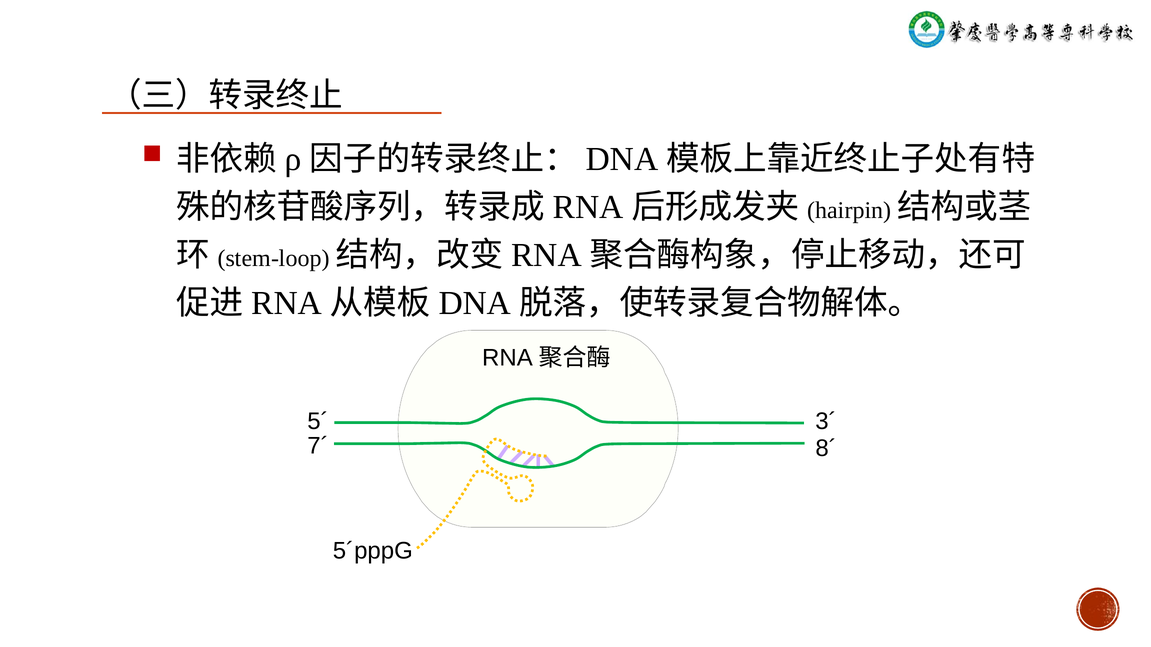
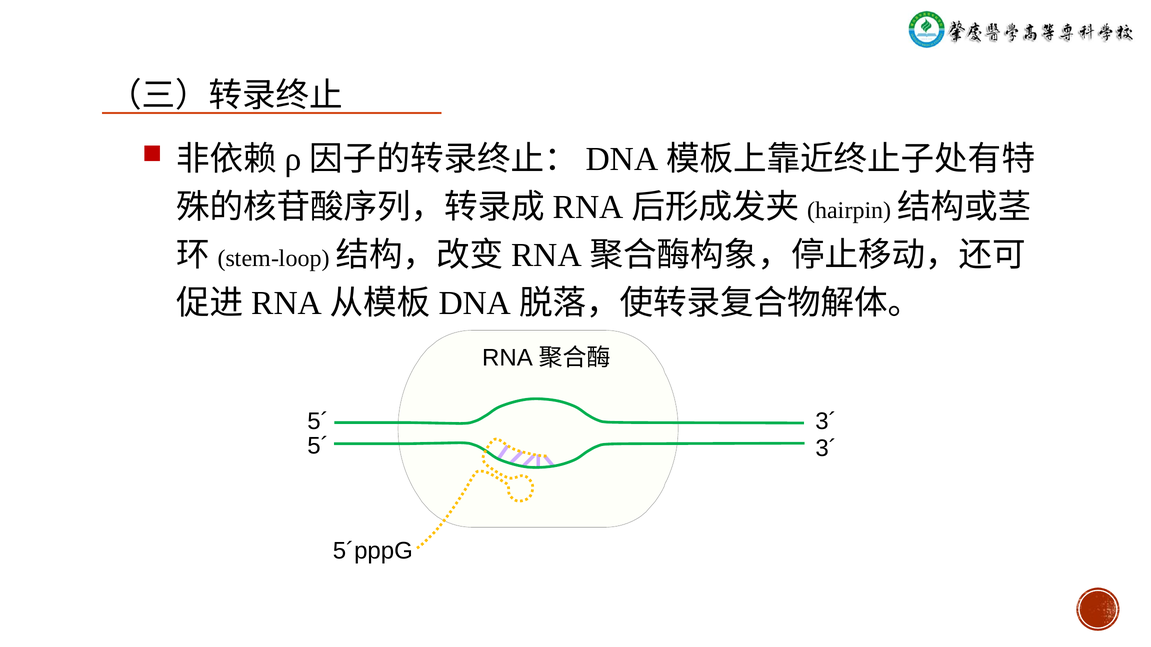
7´: 7´ -> 5´ (318, 446)
8´: 8´ -> 3´ (826, 448)
